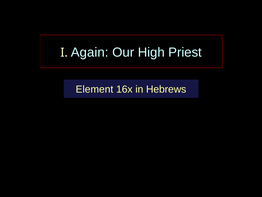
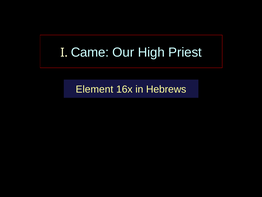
Again: Again -> Came (90, 52)
